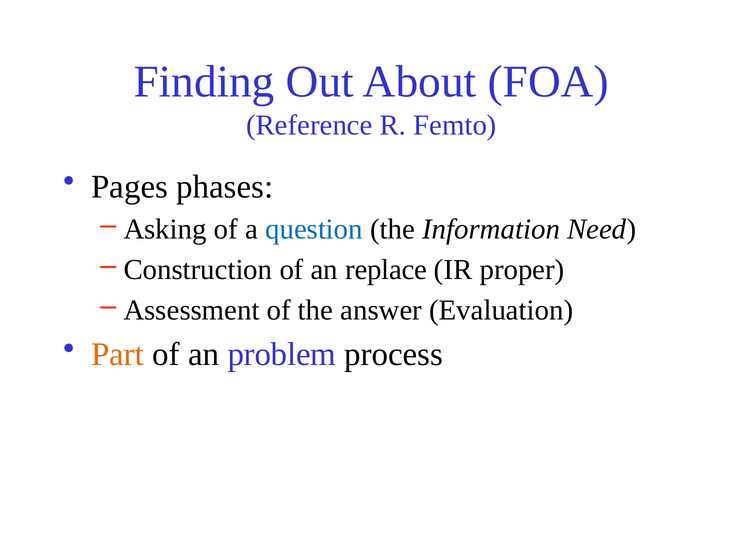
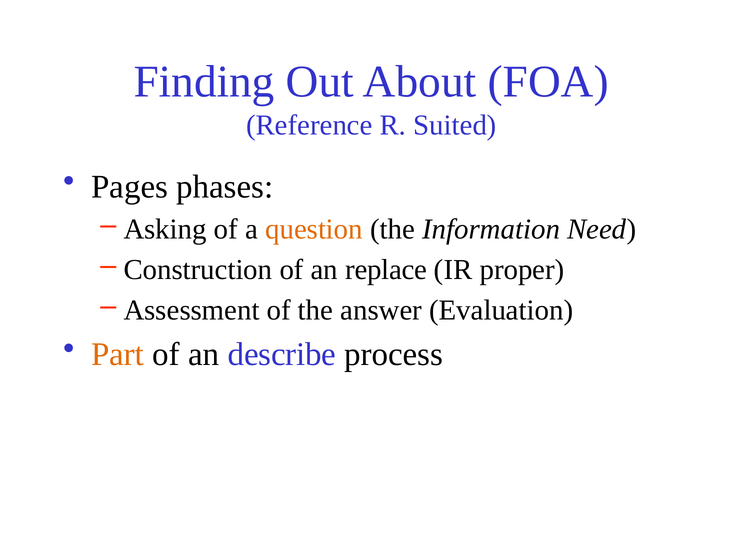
Femto: Femto -> Suited (455, 125)
question colour: blue -> orange (314, 229)
problem: problem -> describe (282, 355)
